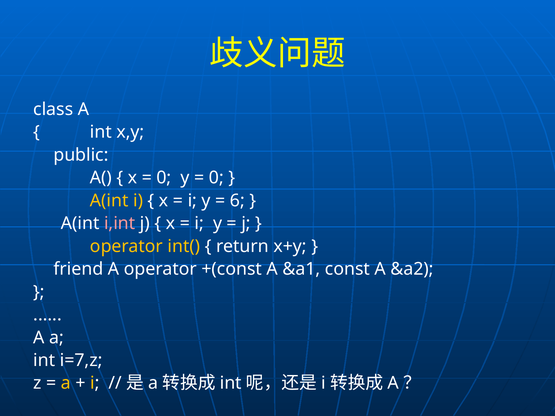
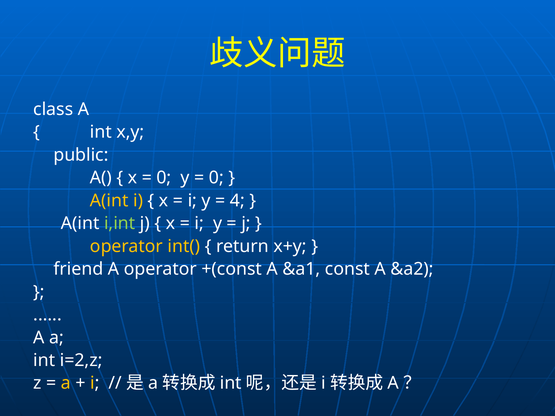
6: 6 -> 4 (237, 201)
i,int colour: pink -> light green (120, 224)
i=7,z: i=7,z -> i=2,z (81, 361)
